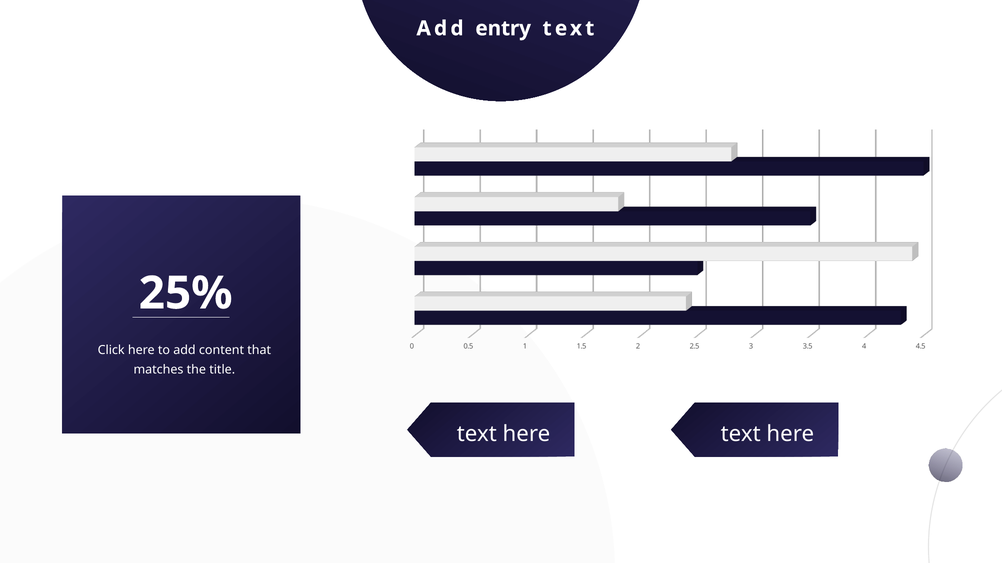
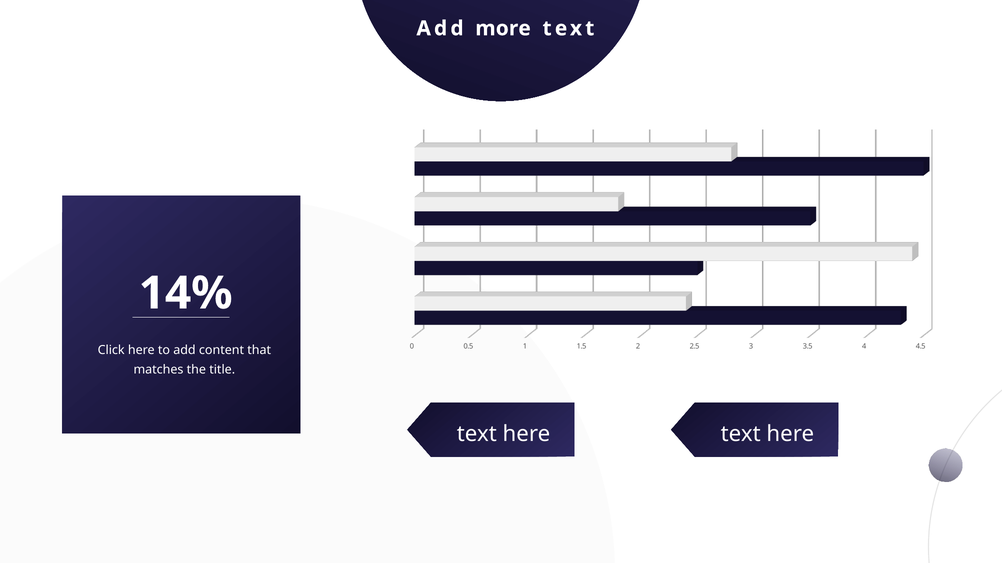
entry: entry -> more (503, 28)
25%: 25% -> 14% (186, 294)
